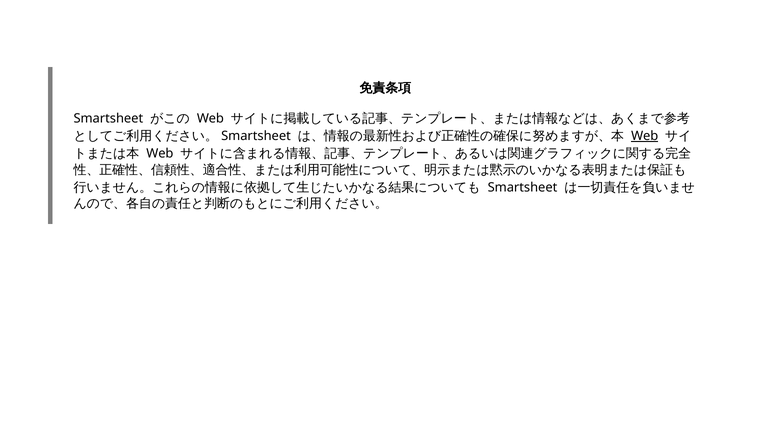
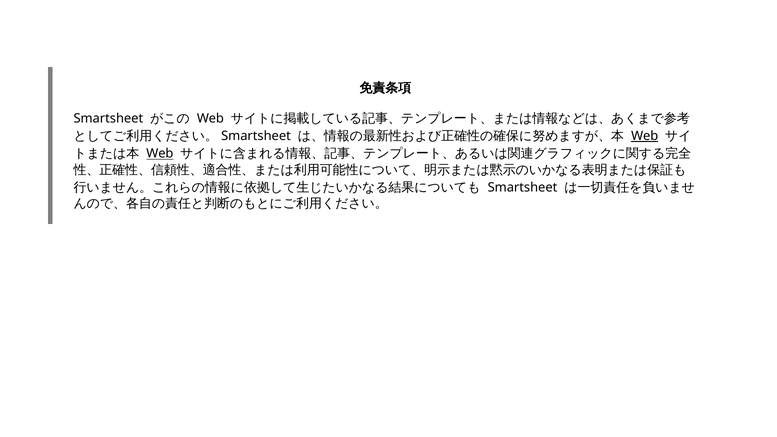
Web underline: none -> present (160, 154)
